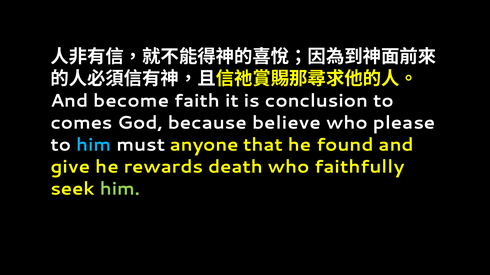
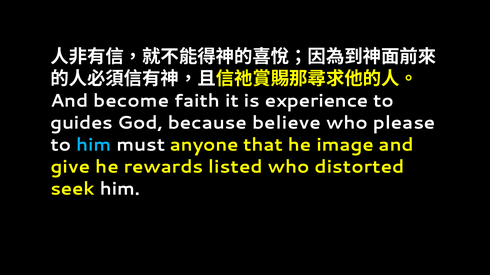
conclusion: conclusion -> experience (317, 101)
comes: comes -> guides (82, 123)
found: found -> image (345, 145)
death: death -> listed (235, 167)
faithfully: faithfully -> distorted (359, 167)
him colour: light green -> white (120, 189)
